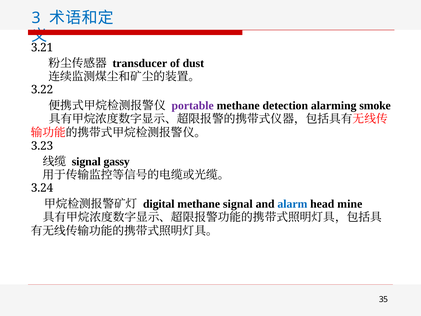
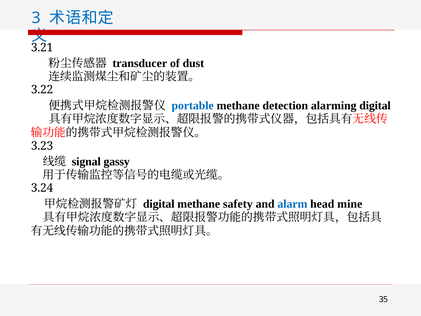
portable colour: purple -> blue (193, 105)
alarming smoke: smoke -> digital (375, 105)
methane signal: signal -> safety (238, 204)
